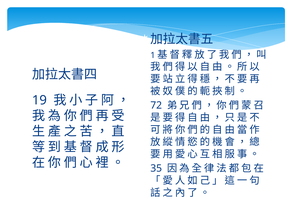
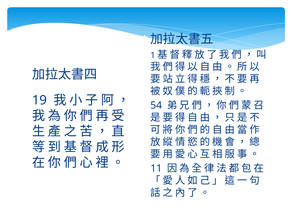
72: 72 -> 54 (156, 105)
35: 35 -> 11 (156, 168)
